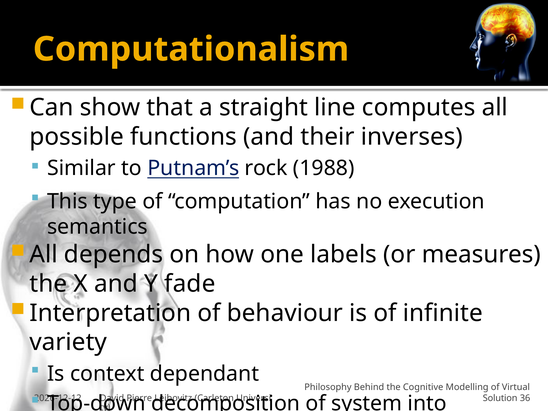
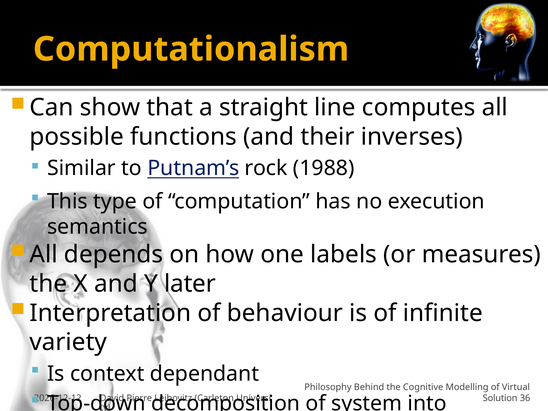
fade: fade -> later (190, 284)
